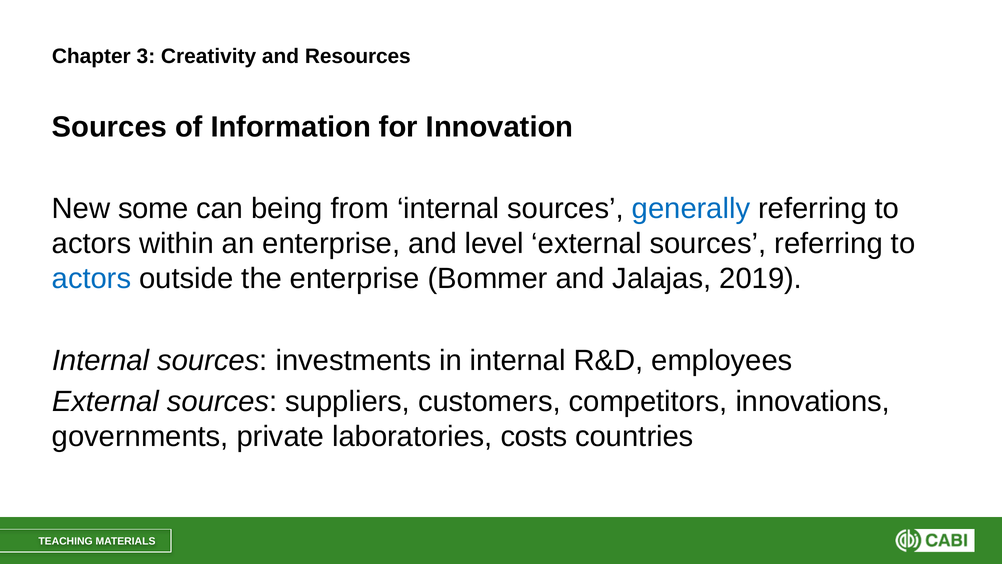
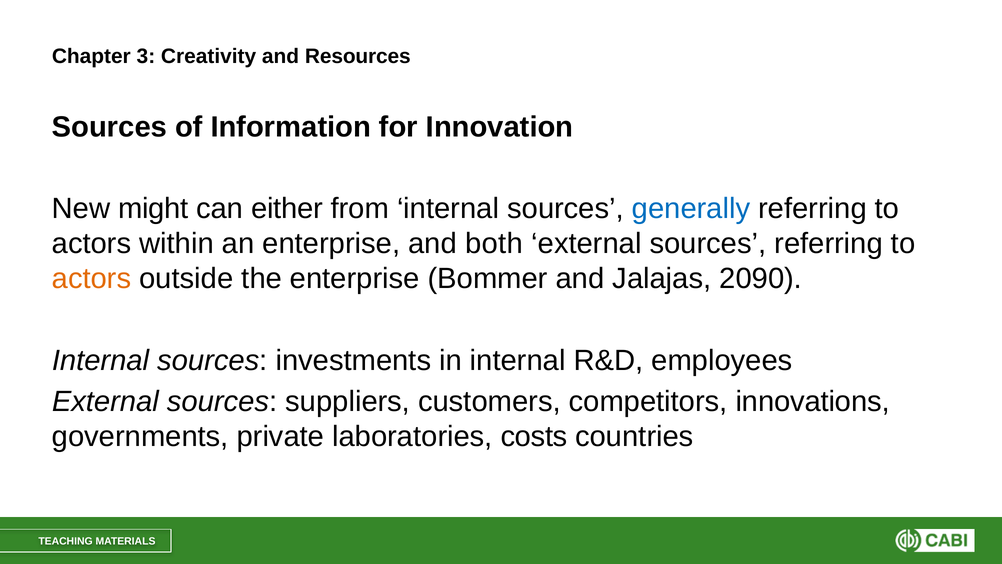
some: some -> might (153, 209)
being: being -> either (287, 209)
level: level -> both (494, 244)
actors colour: blue -> orange (92, 279)
2019: 2019 -> 2090 (761, 279)
